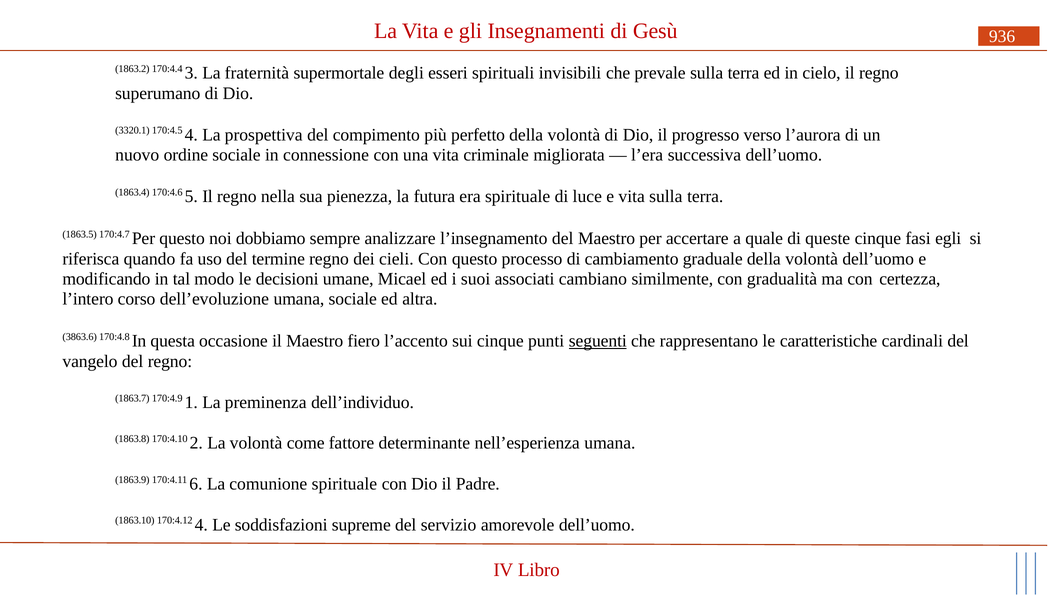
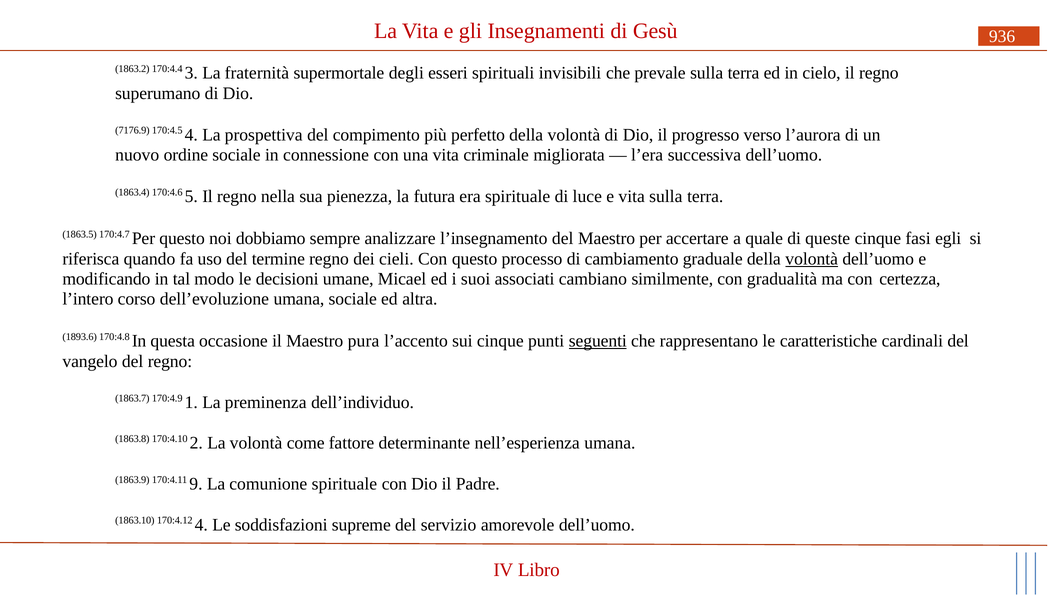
3320.1: 3320.1 -> 7176.9 (132, 131)
volontà underline: none -> present (812, 259)
3863.6: 3863.6 -> 1893.6 (80, 337)
fiero: fiero -> pura (364, 341)
6: 6 -> 9 (196, 484)
